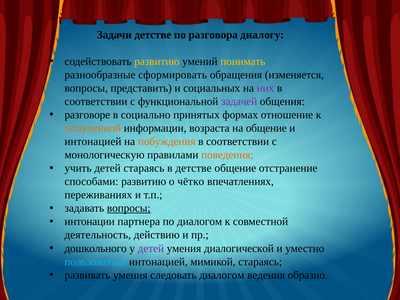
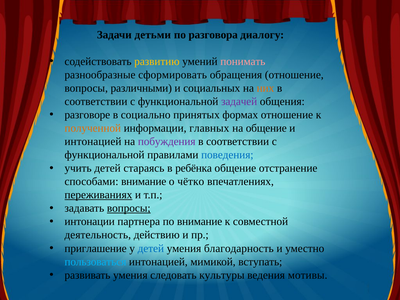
Задачи детстве: детстве -> детьми (153, 35)
понимать colour: yellow -> pink (243, 62)
обращения изменяется: изменяется -> отношение (294, 75)
представить: представить -> различными (141, 88)
них colour: purple -> orange (265, 88)
возраста: возраста -> главных (209, 128)
побуждения colour: orange -> purple (167, 142)
монологическую: монологическую -> функциональной (105, 155)
поведения colour: orange -> blue (227, 155)
в детстве: детстве -> ребёнка (194, 168)
способами развитию: развитию -> внимание (144, 182)
переживаниях underline: none -> present (98, 195)
по диалогом: диалогом -> внимание (200, 222)
дошкольного: дошкольного -> приглашение (96, 248)
детей colour: purple -> blue (151, 248)
диалогической: диалогической -> благодарность (239, 248)
мимикой стараясь: стараясь -> вступать (260, 262)
следовать диалогом: диалогом -> культуры (222, 275)
образно: образно -> мотивы (308, 275)
